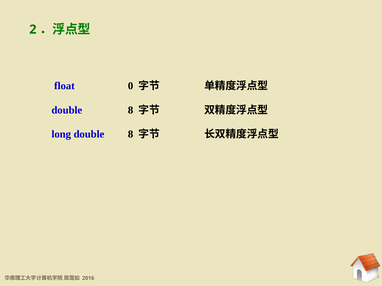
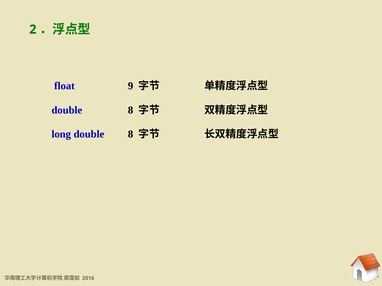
0: 0 -> 9 (131, 86)
